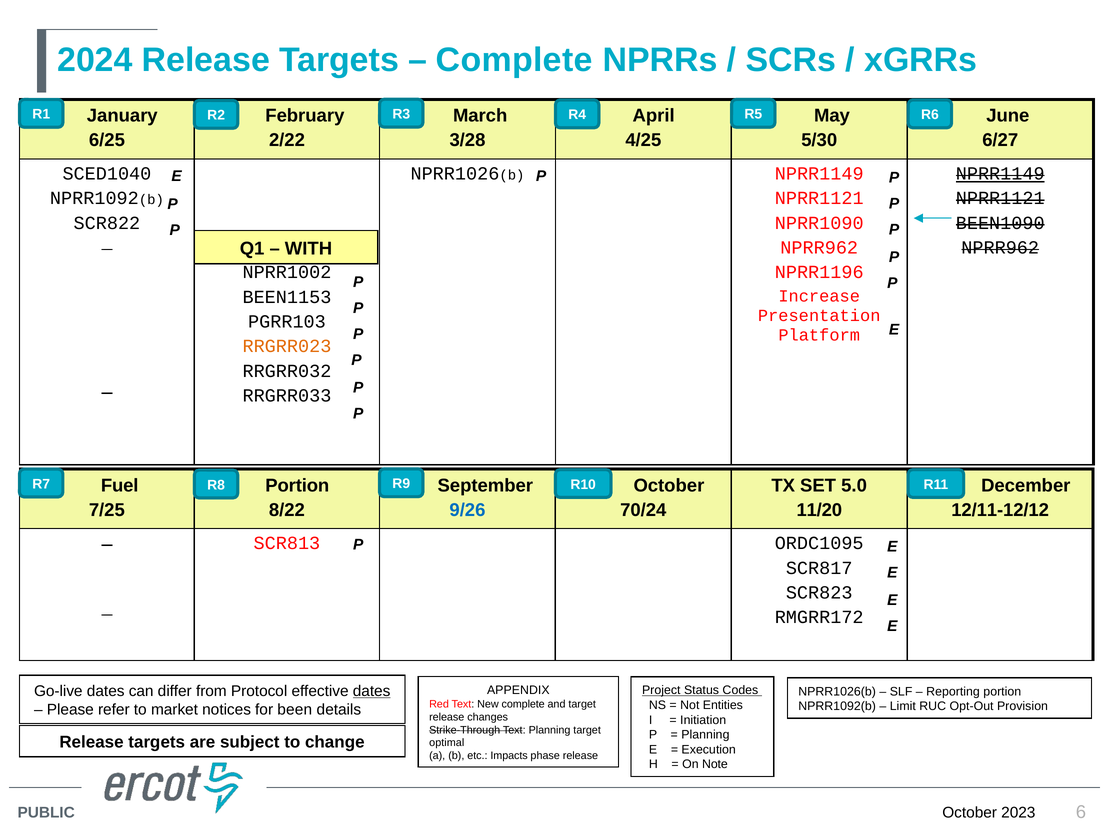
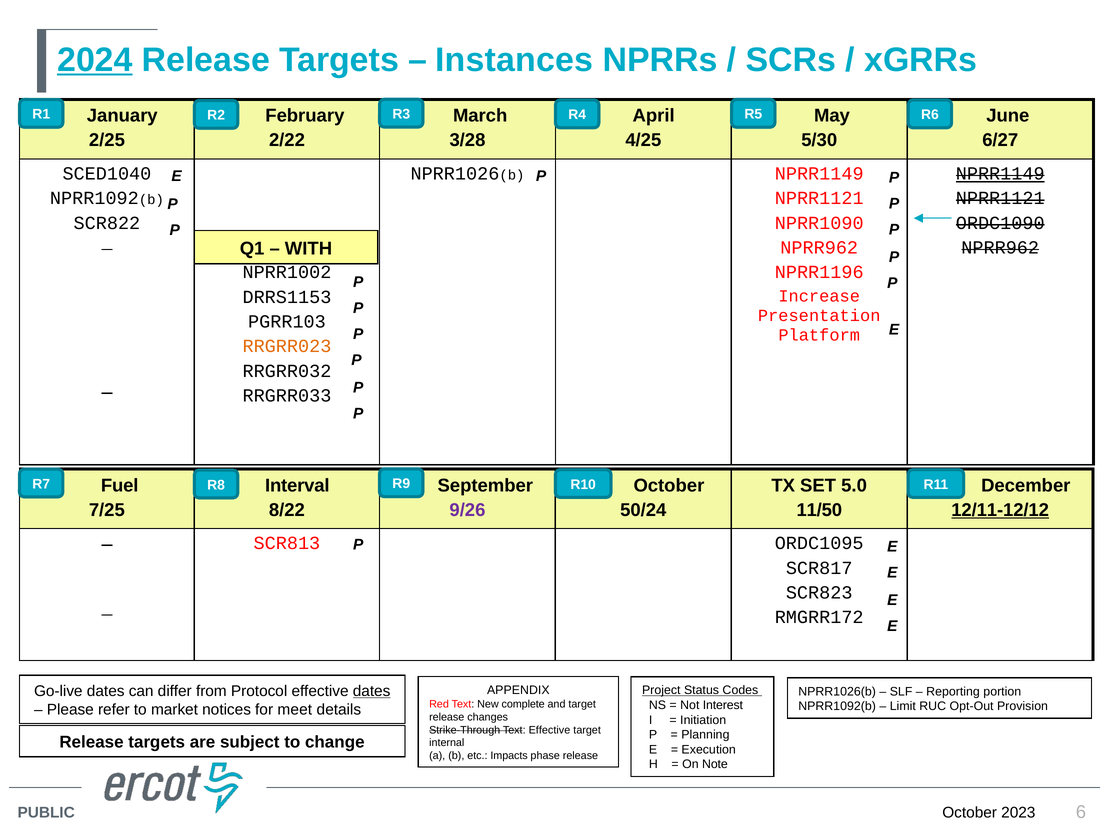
2024 underline: none -> present (95, 60)
Complete: Complete -> Instances (514, 60)
6/25: 6/25 -> 2/25 (107, 140)
BEEN1090: BEEN1090 -> ORDC1090 (1000, 223)
BEEN1153: BEEN1153 -> DRRS1153 (287, 297)
Portion: Portion -> Interval (297, 485)
9/26 colour: blue -> purple (467, 510)
70/24: 70/24 -> 50/24 (643, 510)
11/20: 11/20 -> 11/50 (819, 510)
12/11-12/12 underline: none -> present (1000, 510)
Entities: Entities -> Interest (723, 705)
been: been -> meet (295, 709)
Text Planning: Planning -> Effective (549, 729)
optimal: optimal -> internal (447, 742)
